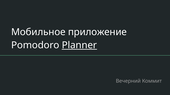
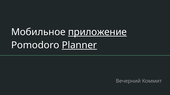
приложение underline: none -> present (97, 32)
